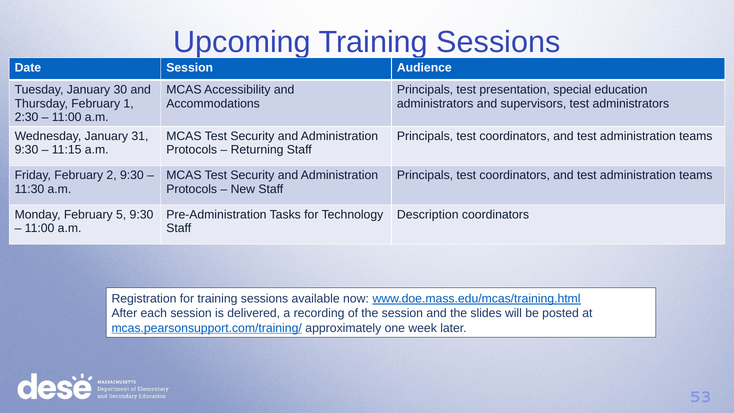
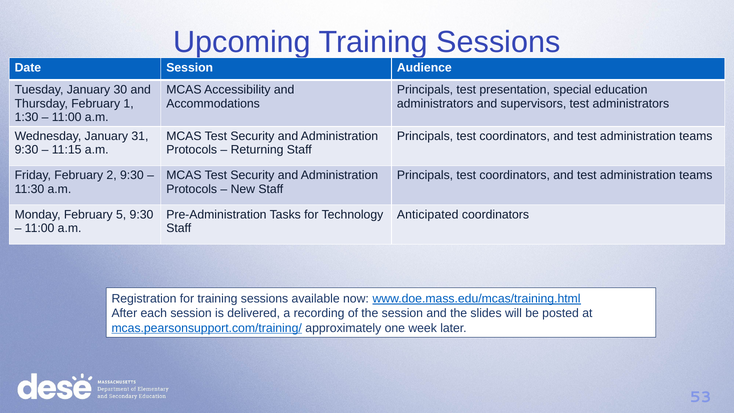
2:30: 2:30 -> 1:30 (27, 117)
Description: Description -> Anticipated (428, 215)
